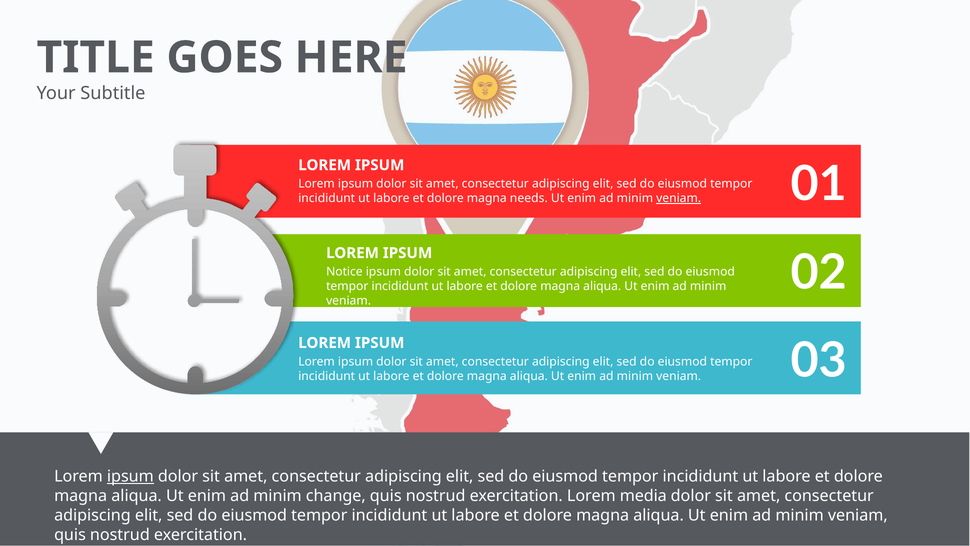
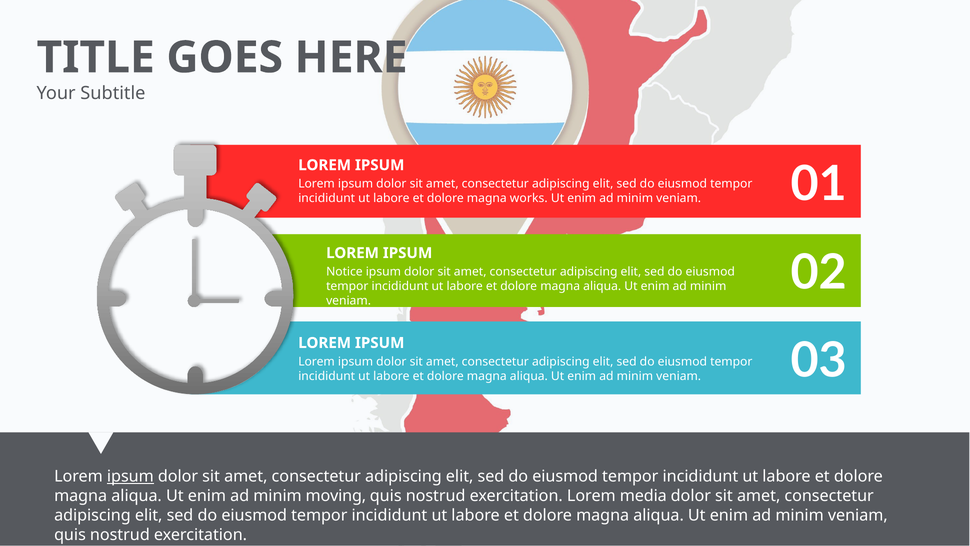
needs: needs -> works (529, 198)
veniam underline: present -> none (679, 198)
change: change -> moving (336, 496)
